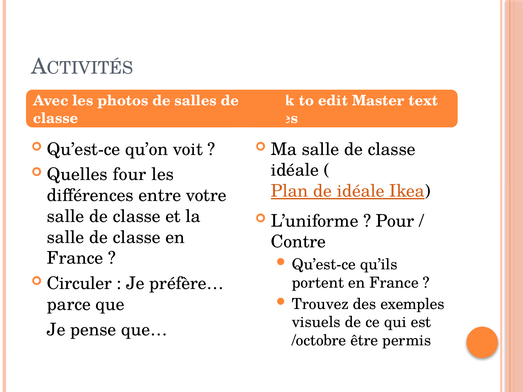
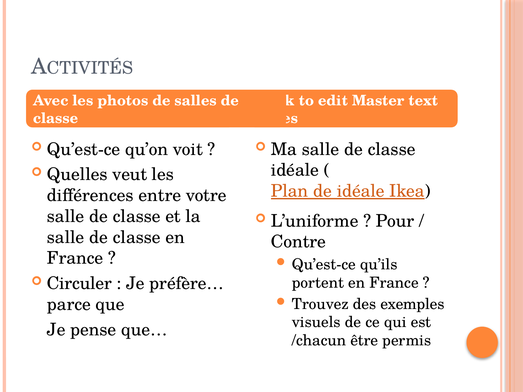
four: four -> veut (130, 175)
/octobre: /octobre -> /chacun (319, 341)
